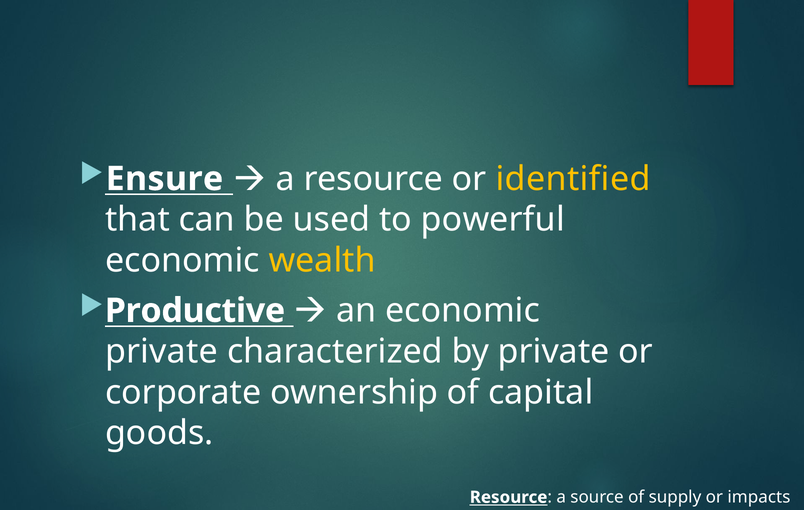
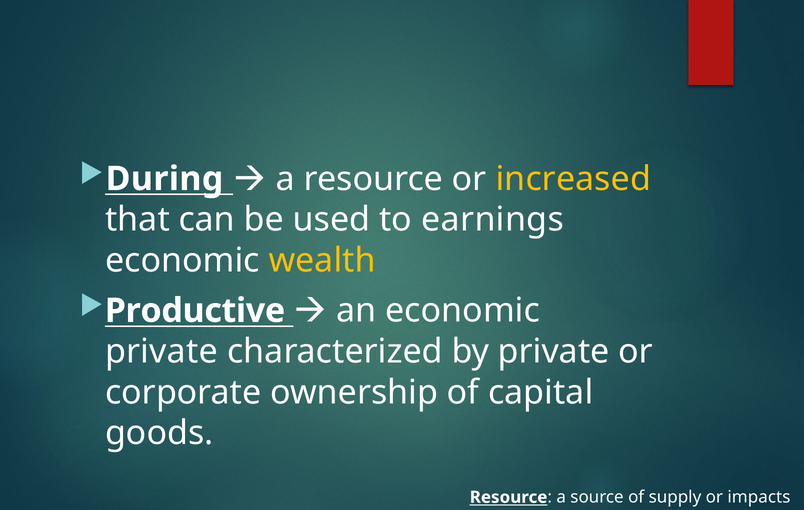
Ensure: Ensure -> During (164, 179)
identified: identified -> increased (573, 179)
powerful: powerful -> earnings (493, 220)
